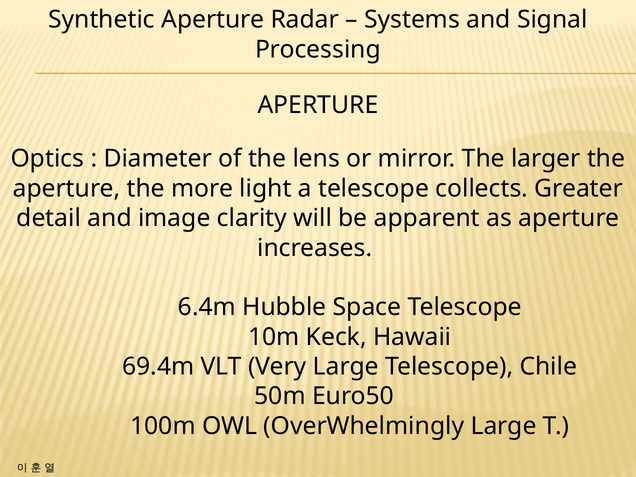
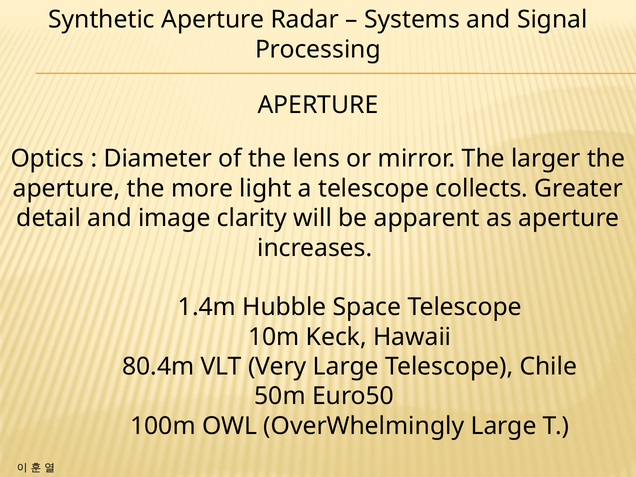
6.4m: 6.4m -> 1.4m (207, 307)
69.4m: 69.4m -> 80.4m (158, 367)
